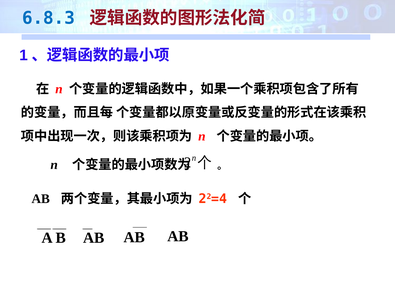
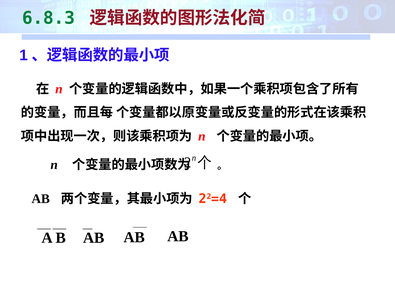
6.8.3 colour: blue -> green (48, 18)
